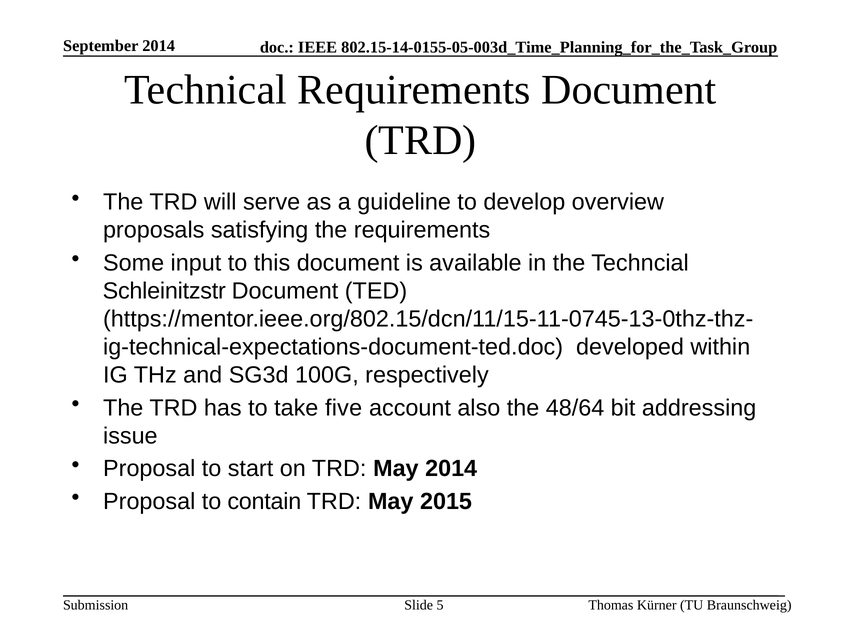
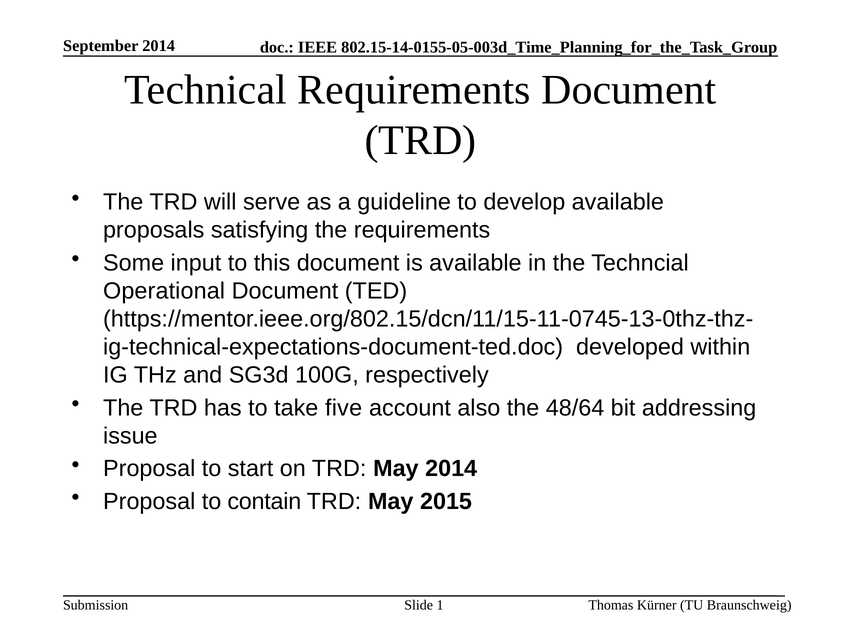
develop overview: overview -> available (618, 202)
Schleinitzstr: Schleinitzstr -> Operational (164, 291)
5: 5 -> 1 (440, 605)
